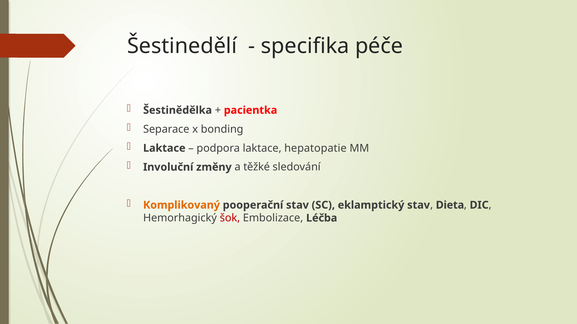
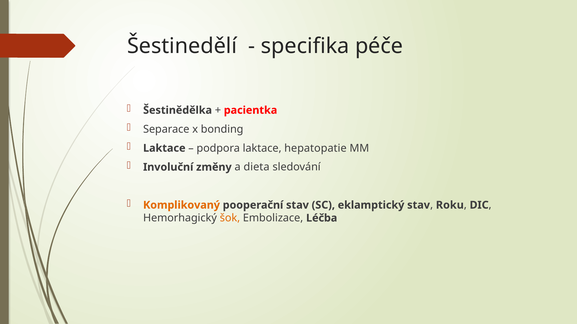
těžké: těžké -> dieta (257, 167)
Dieta: Dieta -> Roku (450, 205)
šok colour: red -> orange (230, 218)
